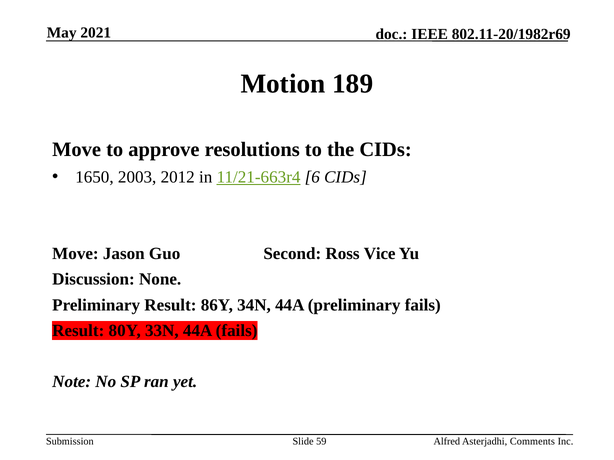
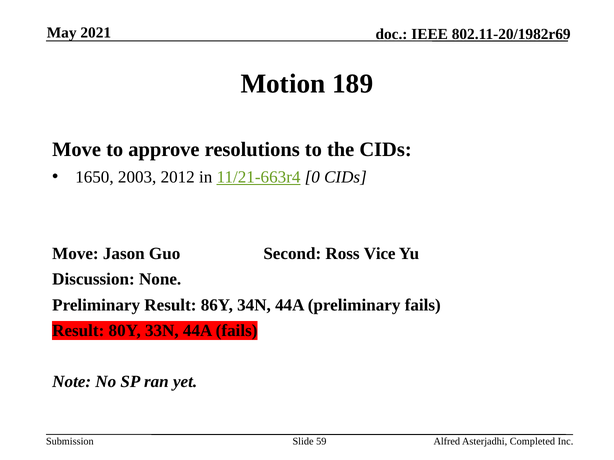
6: 6 -> 0 (312, 177)
Comments: Comments -> Completed (532, 442)
